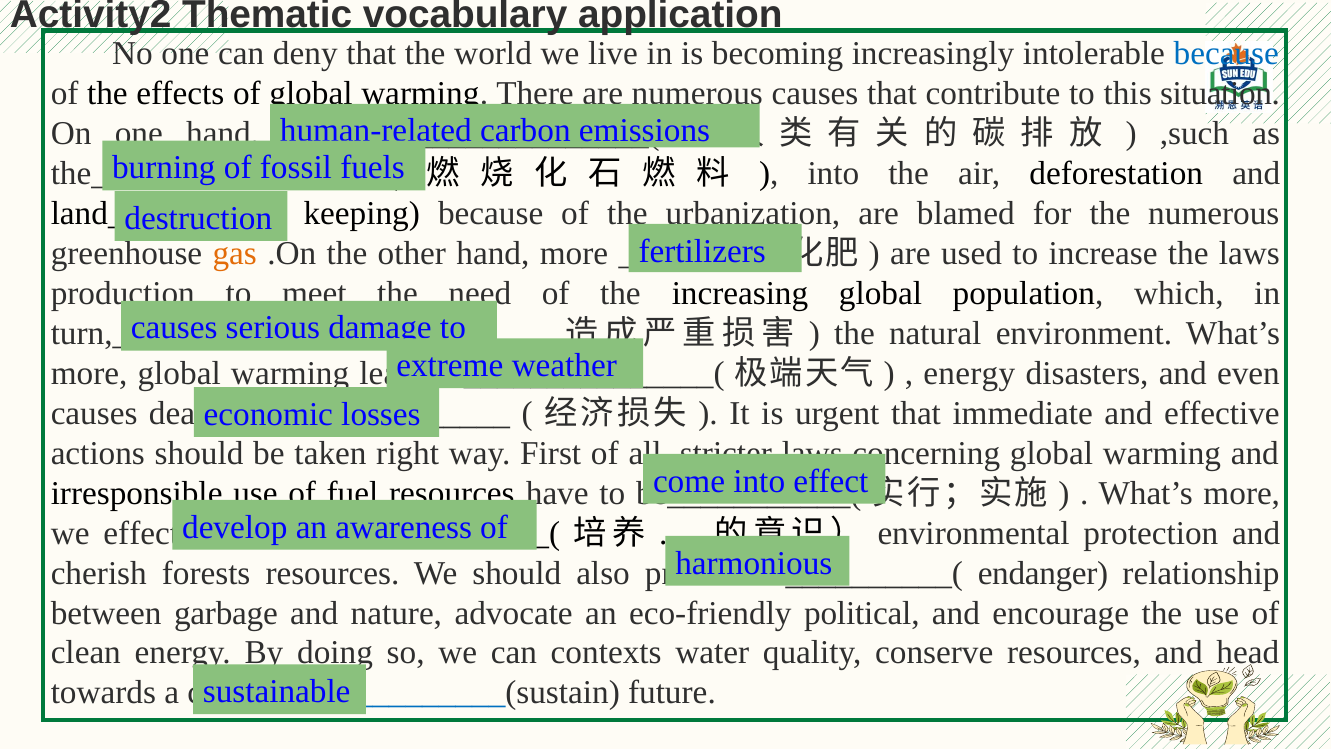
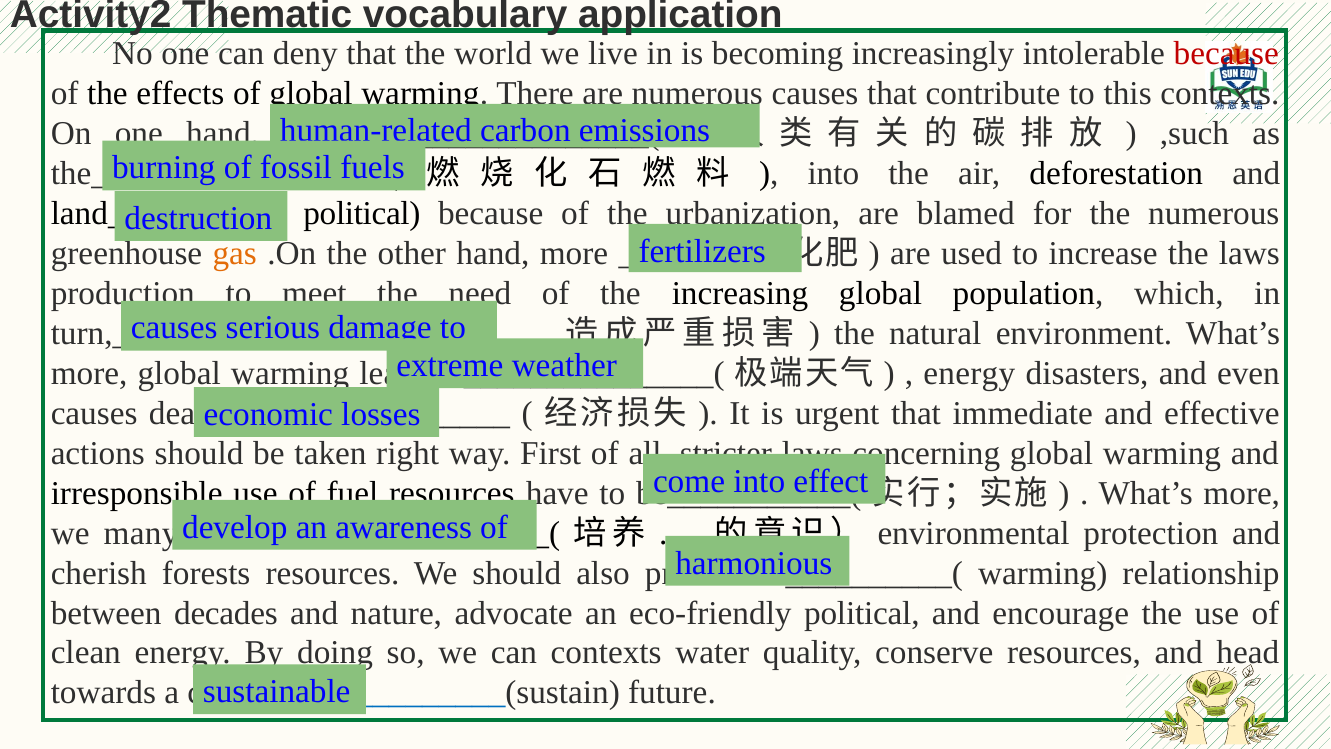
because colour: blue -> red (1226, 54)
this situation: situation -> contexts (1220, 94)
keeping: keeping -> political (362, 213)
we effect: effect -> many (141, 533)
endanger: endanger -> warming (1043, 573)
garbage: garbage -> decades (226, 613)
